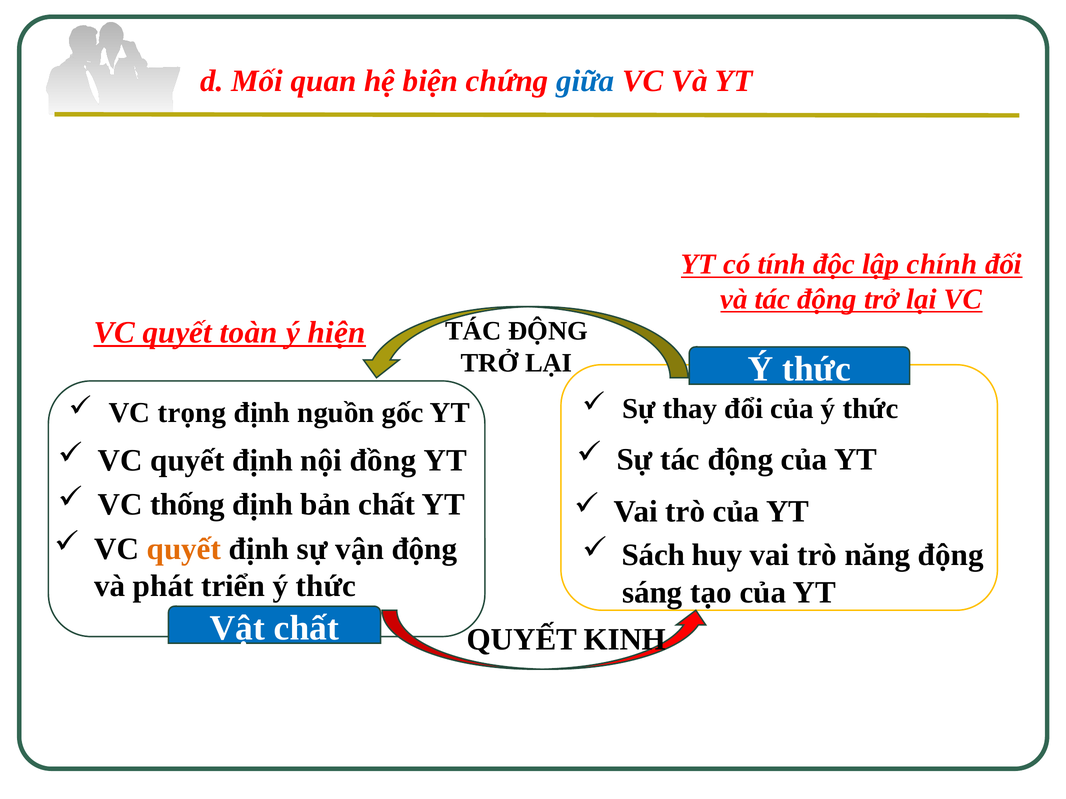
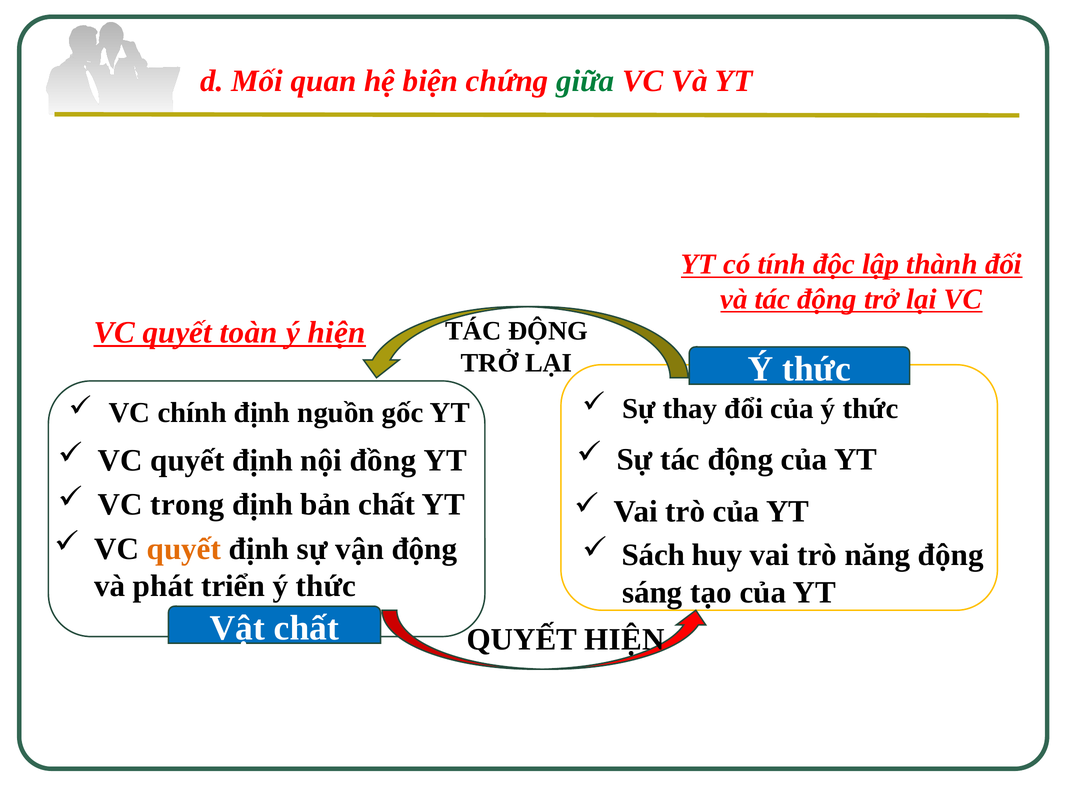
giữa colour: blue -> green (585, 81)
chính: chính -> thành (942, 265)
trọng: trọng -> chính (192, 413)
thống: thống -> trong (187, 505)
QUYẾT KINH: KINH -> HIỆN (625, 640)
